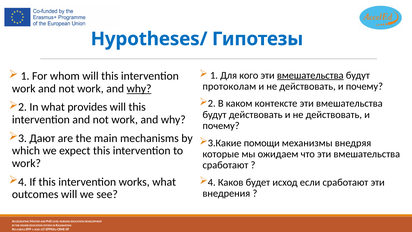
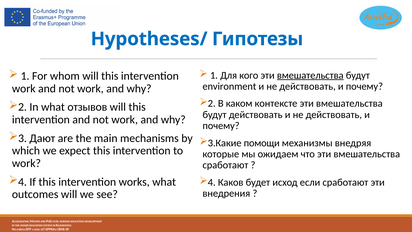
протоколам: протоколам -> environment (229, 86)
why underline: present -> none (139, 88)
provides: provides -> отзывов (87, 107)
